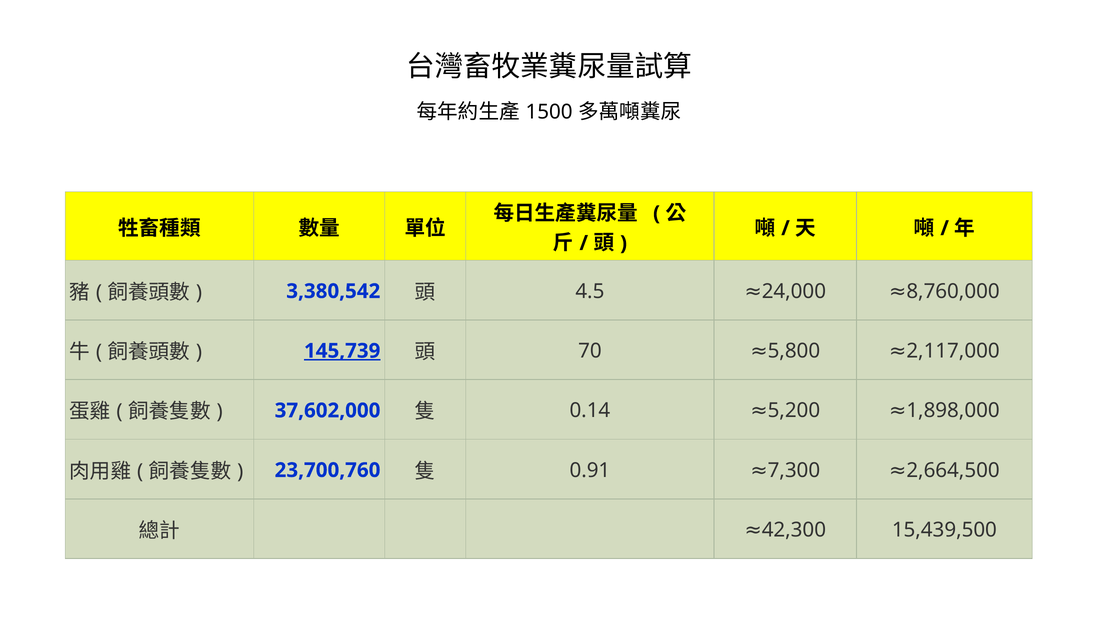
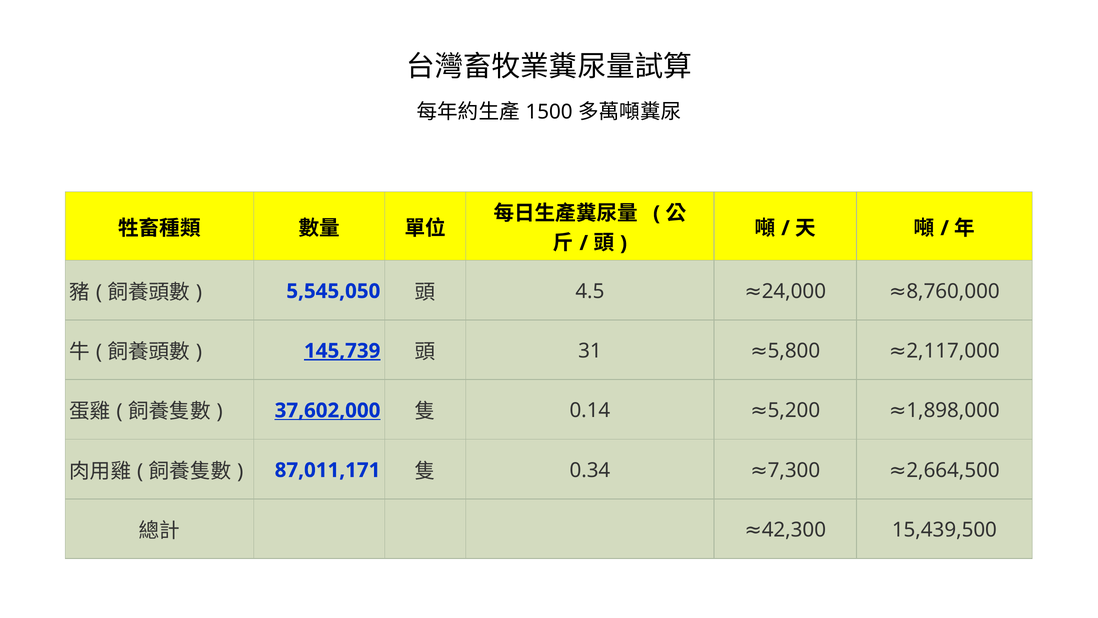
3,380,542: 3,380,542 -> 5,545,050 (333, 291)
70: 70 -> 31 (590, 351)
37,602,000 underline: none -> present (328, 410)
23,700,760: 23,700,760 -> 87,011,171 (328, 470)
0.91: 0.91 -> 0.34 (590, 470)
